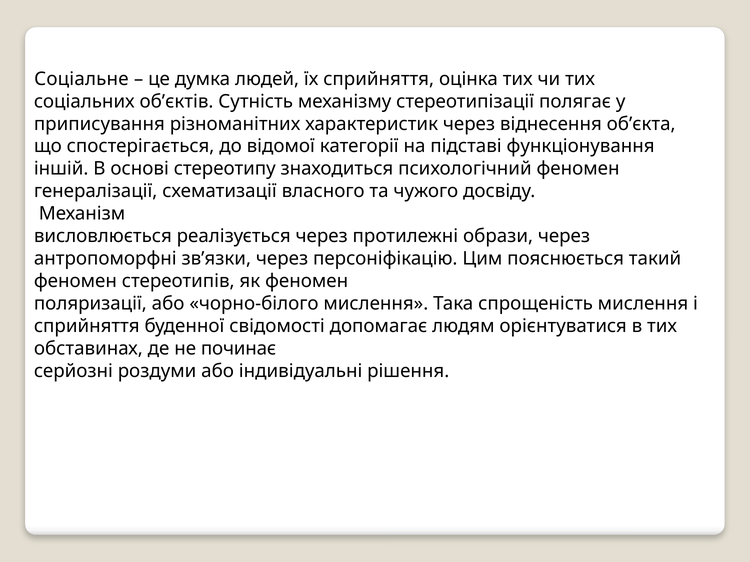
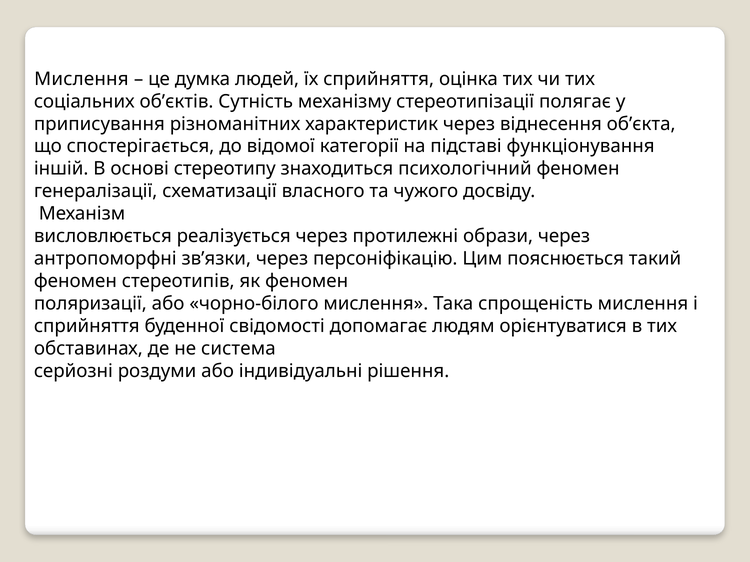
Соціальне: Соціальне -> Мислення (81, 79)
починає: починає -> система (238, 349)
